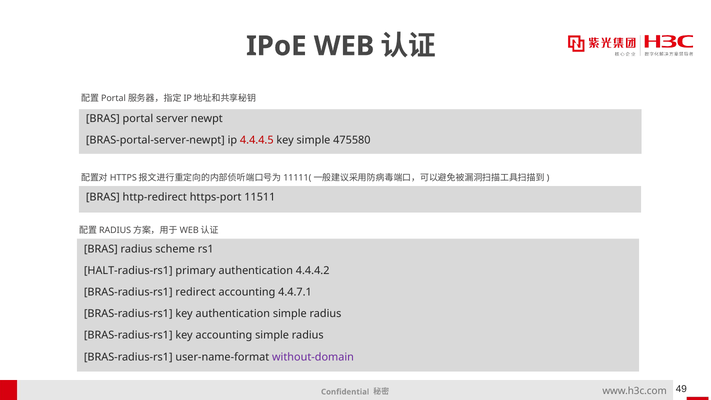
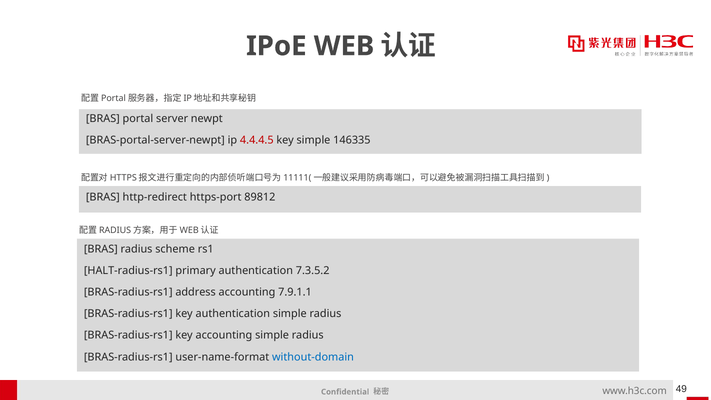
475580: 475580 -> 146335 (352, 140)
11511: 11511 -> 89812 (260, 197)
4.4.4.2: 4.4.4.2 -> 7.3.5.2 (313, 271)
redirect: redirect -> address (196, 292)
4.4.7.1: 4.4.7.1 -> 7.9.1.1 (295, 292)
without-domain colour: purple -> blue (313, 357)
